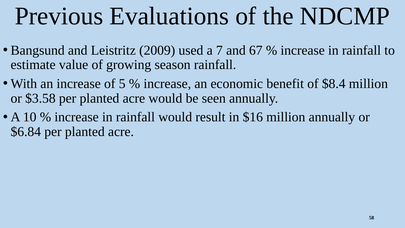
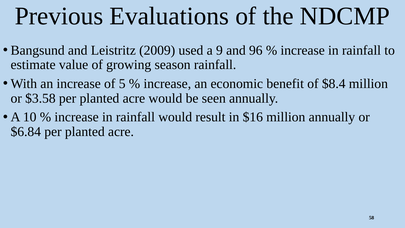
7: 7 -> 9 (219, 50)
67: 67 -> 96 (256, 50)
